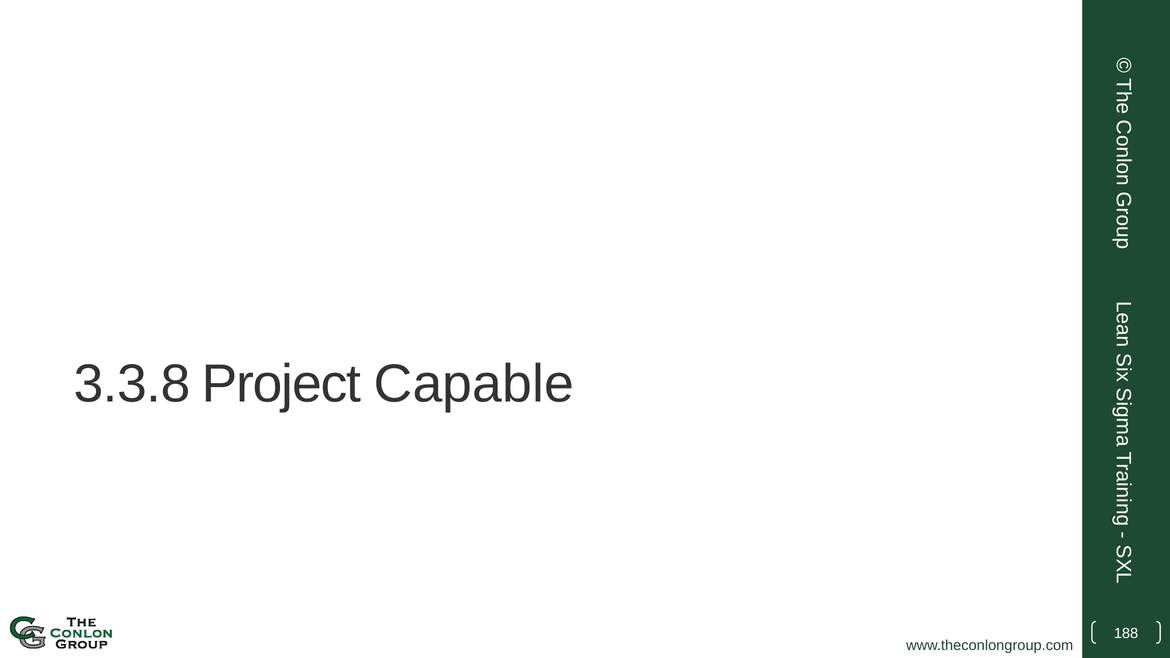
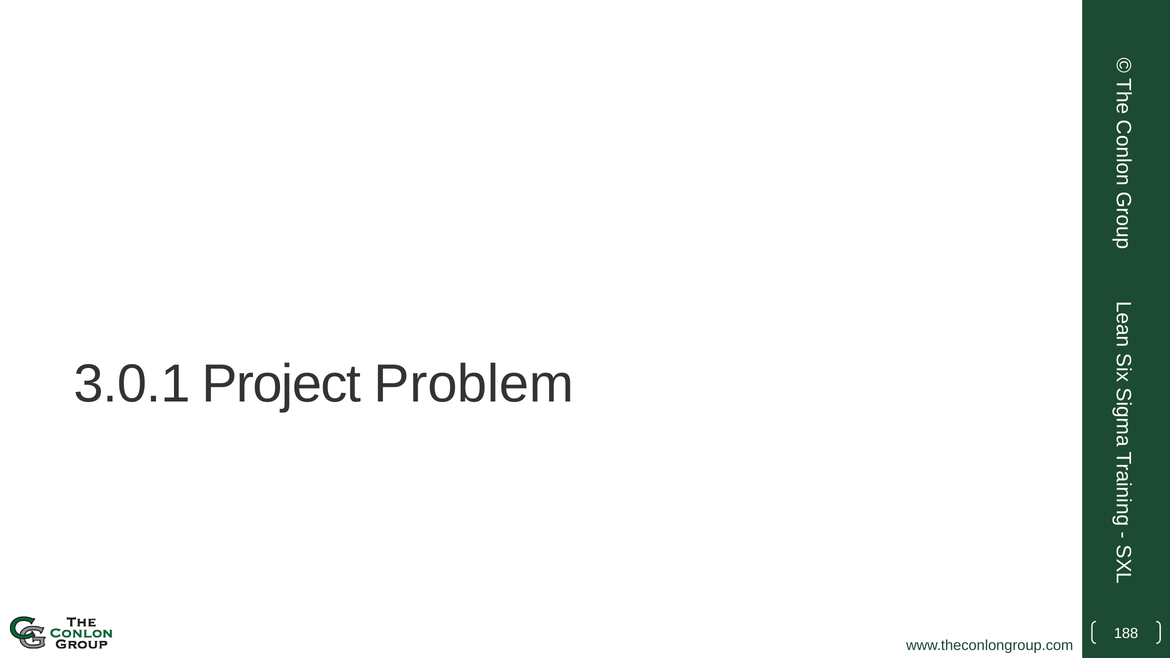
3.3.8: 3.3.8 -> 3.0.1 (132, 384)
Capable: Capable -> Problem (474, 384)
